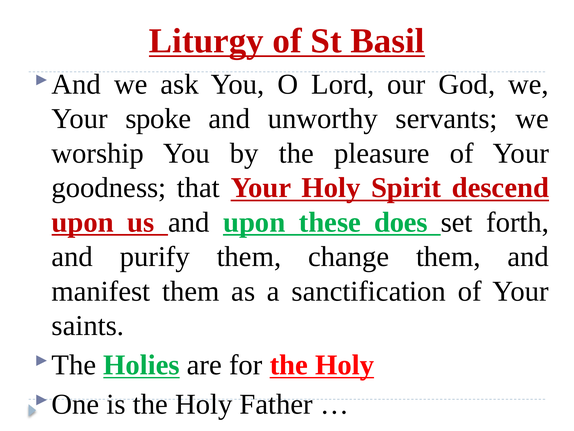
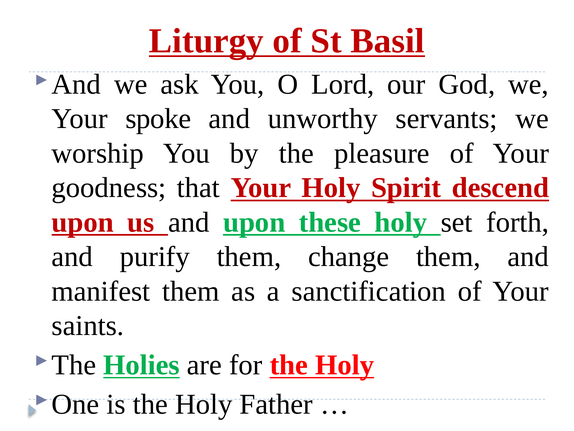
these does: does -> holy (401, 222)
